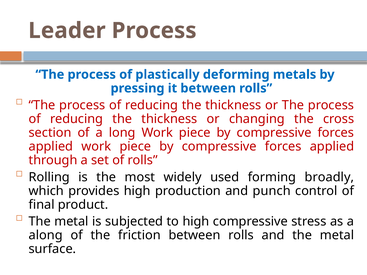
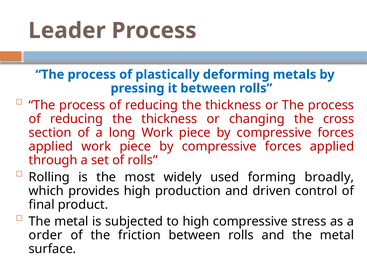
punch: punch -> driven (272, 191)
along: along -> order (46, 236)
